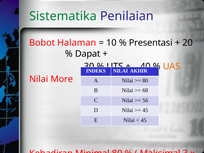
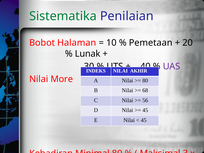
Presentasi: Presentasi -> Pemetaan (151, 43)
Dapat: Dapat -> Lunak (88, 54)
UAS colour: orange -> purple (172, 66)
